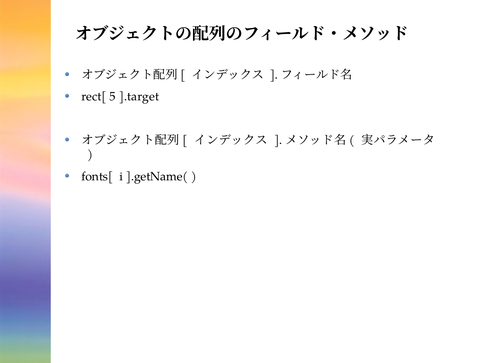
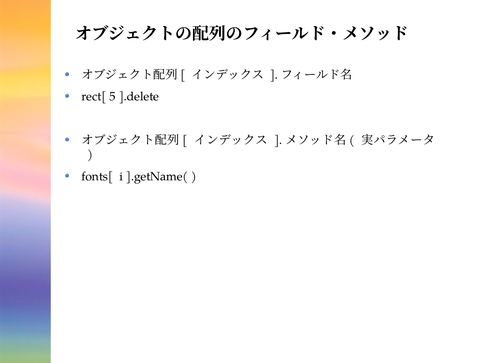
].target: ].target -> ].delete (139, 97)
